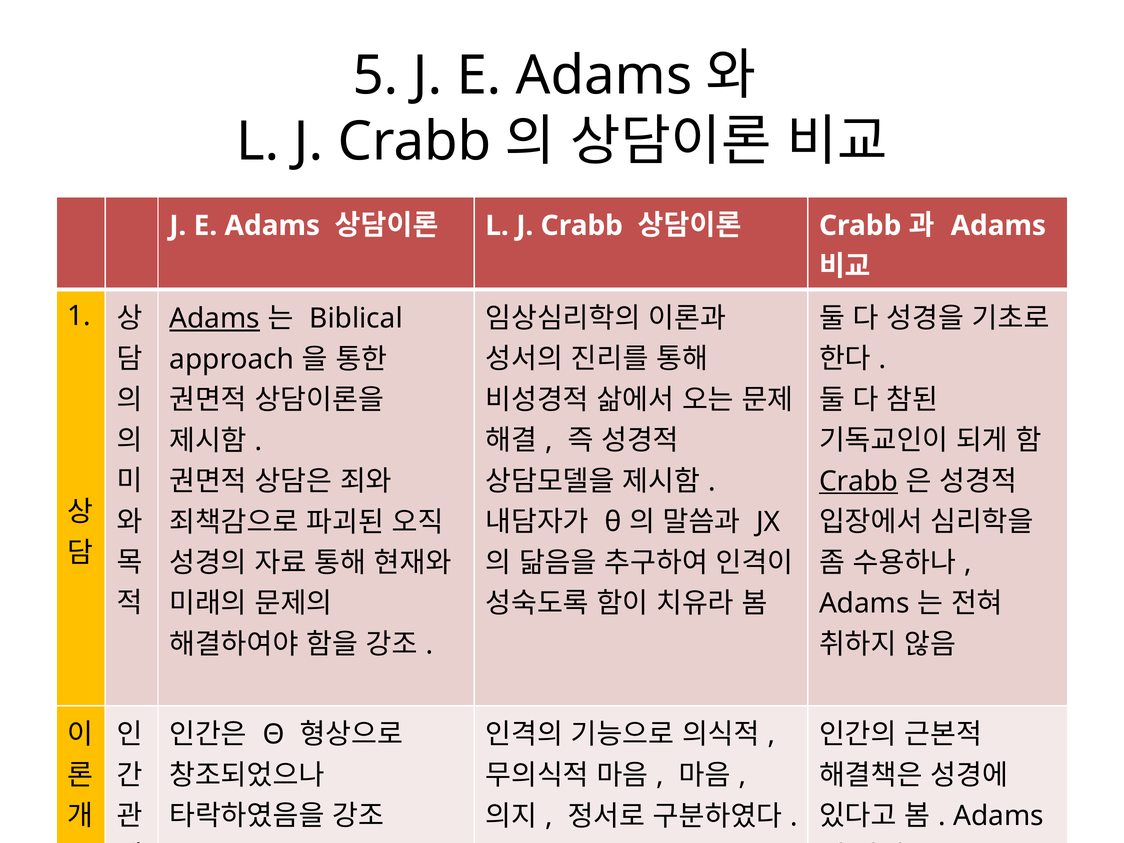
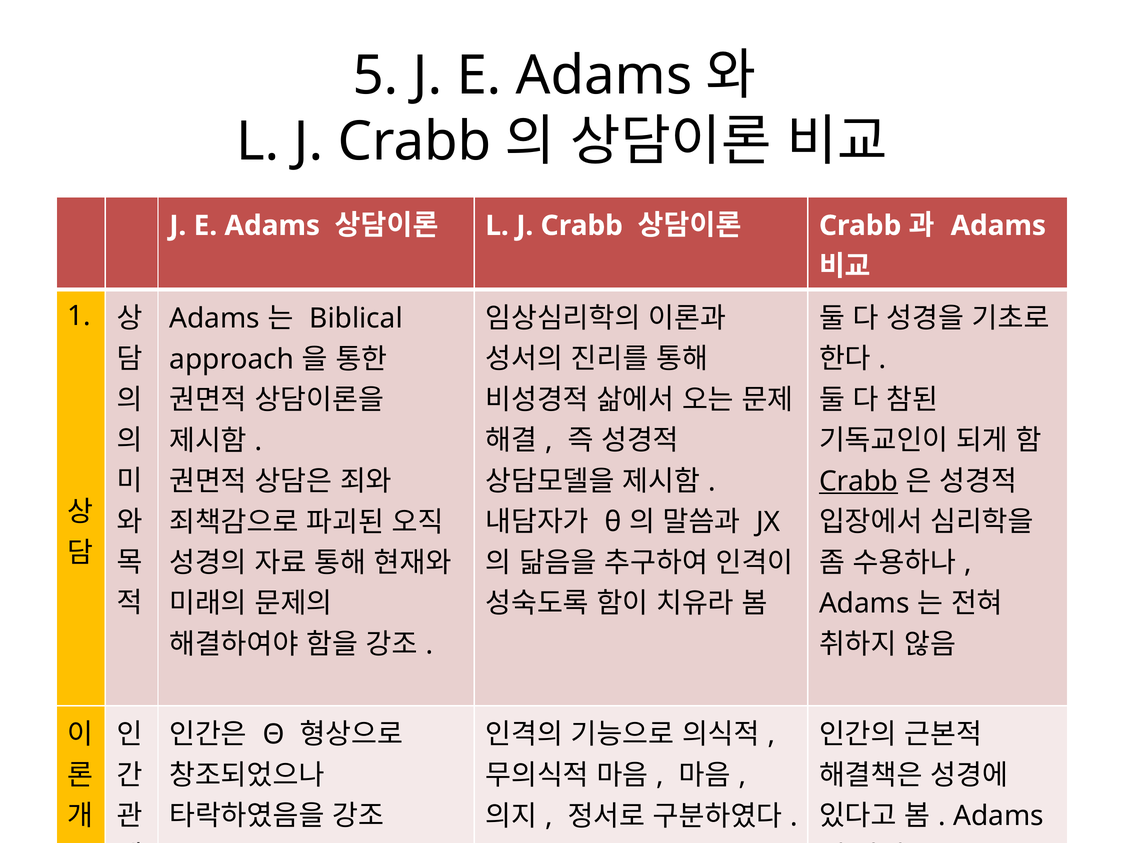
Adams underline: present -> none (215, 318)
